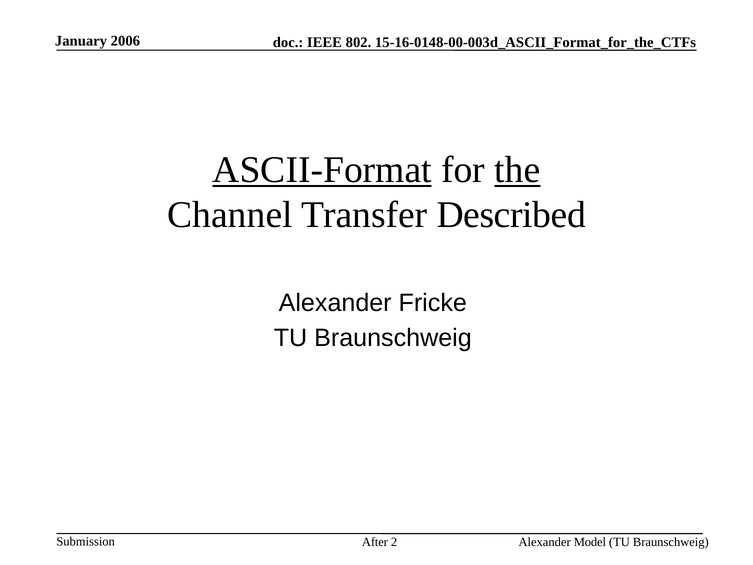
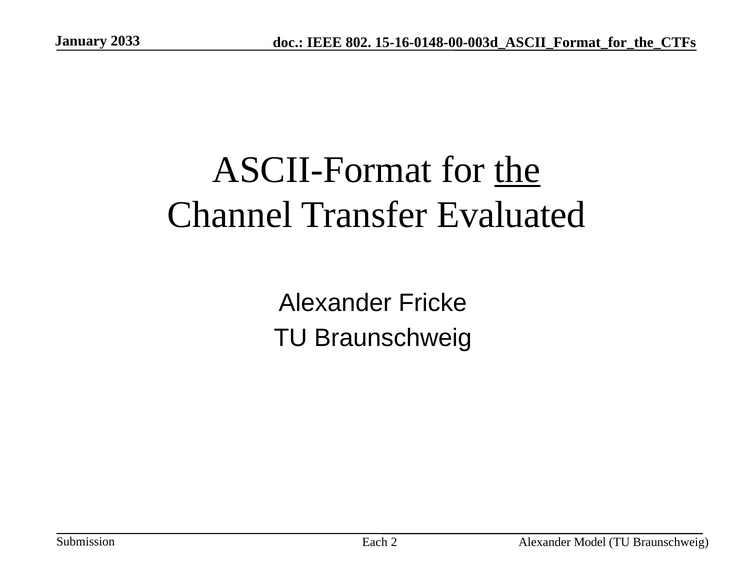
2006: 2006 -> 2033 (125, 41)
ASCII-Format underline: present -> none (322, 170)
Described: Described -> Evaluated (511, 215)
After: After -> Each (375, 542)
